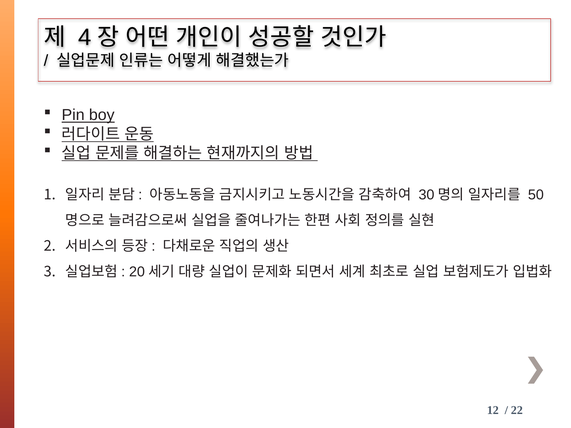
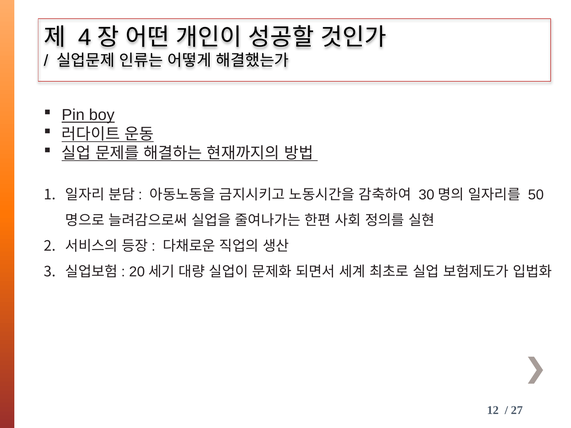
22: 22 -> 27 (517, 410)
